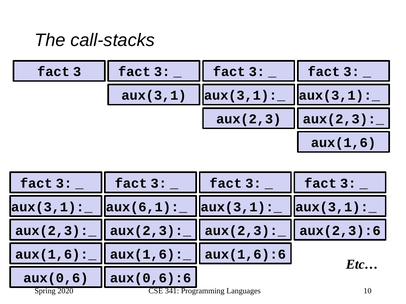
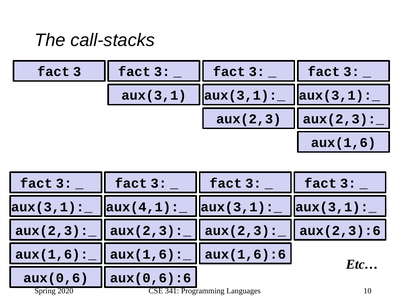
aux(6,1):_: aux(6,1):_ -> aux(4,1):_ (147, 207)
